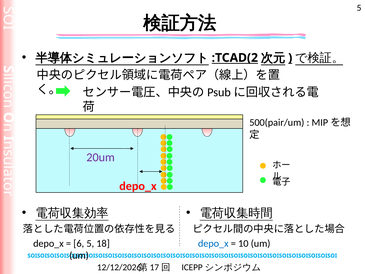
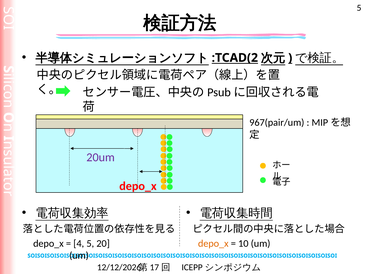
500(pair/um: 500(pair/um -> 967(pair/um (277, 122)
6: 6 -> 4 (79, 243)
18: 18 -> 20 (103, 243)
depo_x colour: blue -> orange (213, 243)
